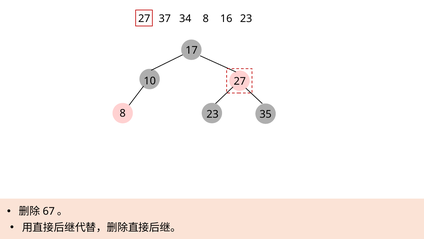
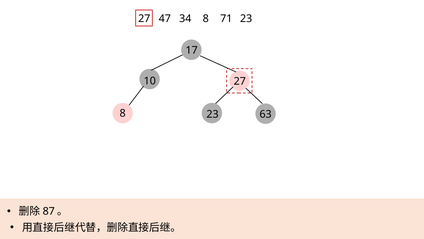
37: 37 -> 47 (165, 19)
16: 16 -> 71 (226, 19)
35: 35 -> 63 (266, 114)
67: 67 -> 87 (49, 211)
